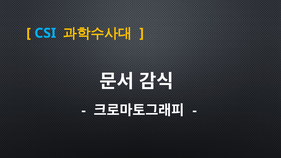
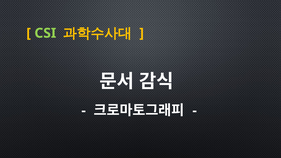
CSI colour: light blue -> light green (45, 33)
